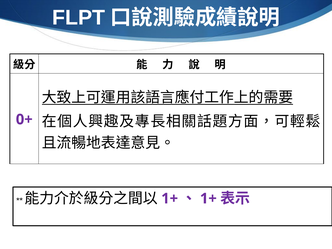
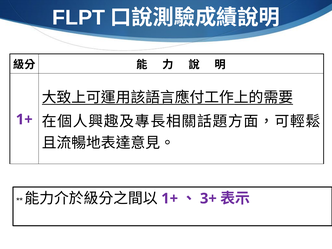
0+: 0+ -> 1+ (24, 119)
1+: 1+ -> 3+ (208, 199)
